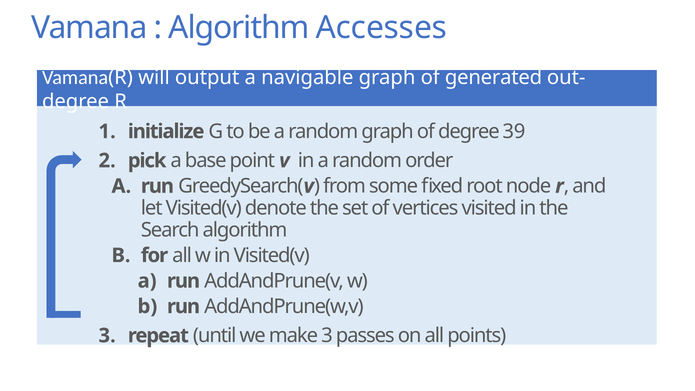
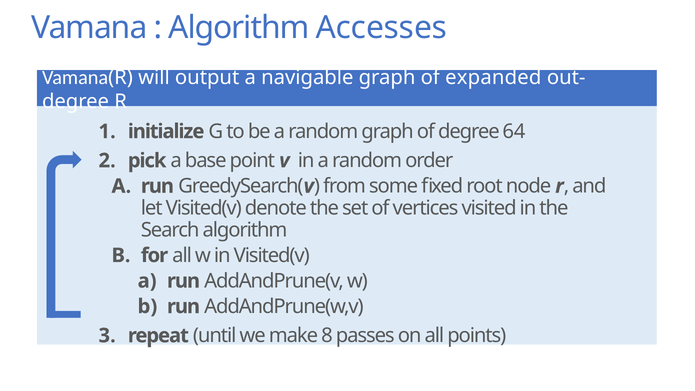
generated: generated -> expanded (493, 77)
39: 39 -> 64 (514, 131)
make 3: 3 -> 8 (327, 336)
